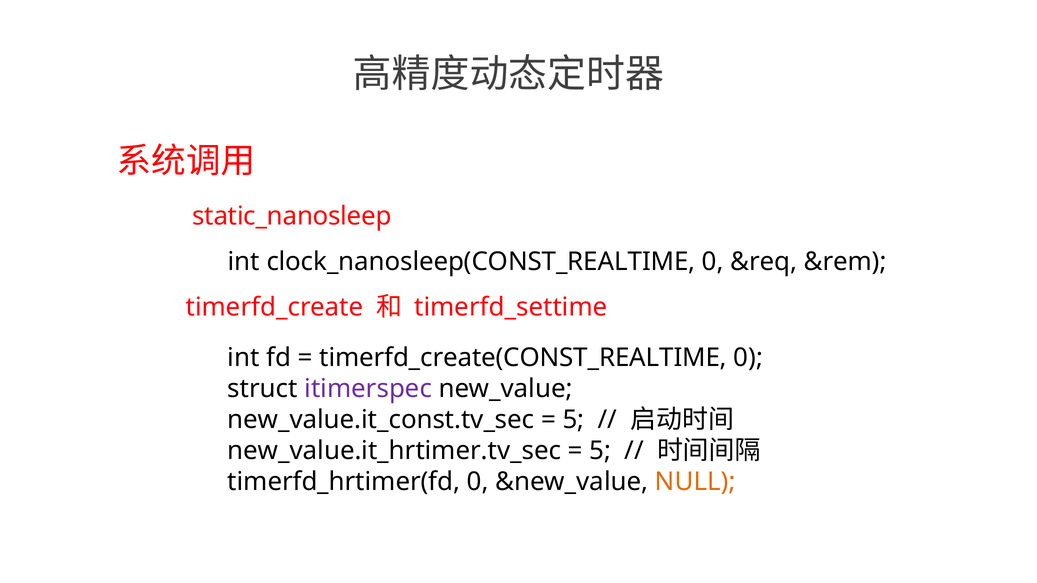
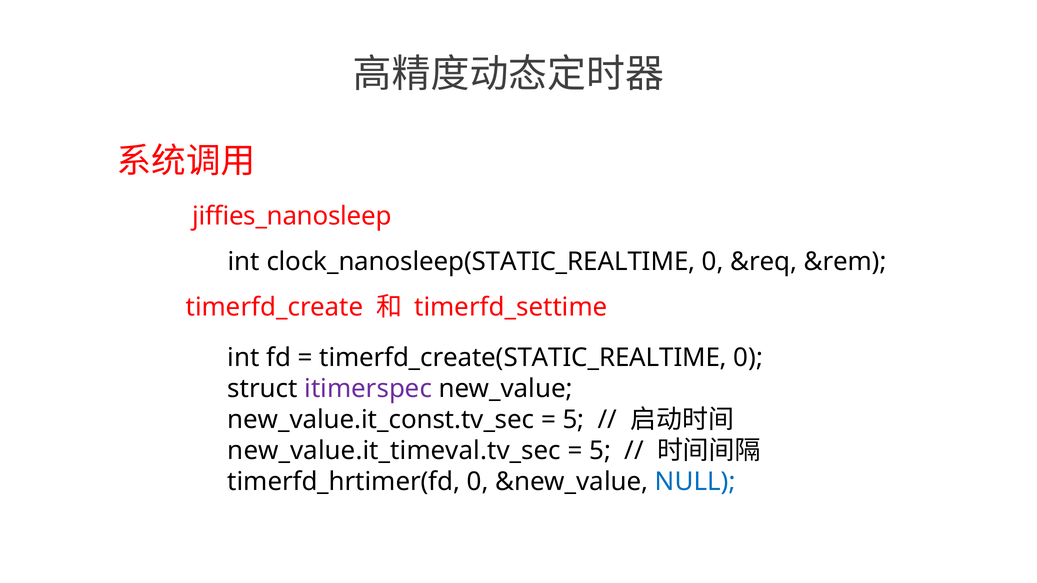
static_nanosleep: static_nanosleep -> jiffies_nanosleep (292, 216)
clock_nanosleep(CONST_REALTIME: clock_nanosleep(CONST_REALTIME -> clock_nanosleep(STATIC_REALTIME (481, 262)
timerfd_create(CONST_REALTIME: timerfd_create(CONST_REALTIME -> timerfd_create(STATIC_REALTIME (523, 358)
new_value.it_hrtimer.tv_sec: new_value.it_hrtimer.tv_sec -> new_value.it_timeval.tv_sec (394, 451)
NULL colour: orange -> blue (695, 482)
